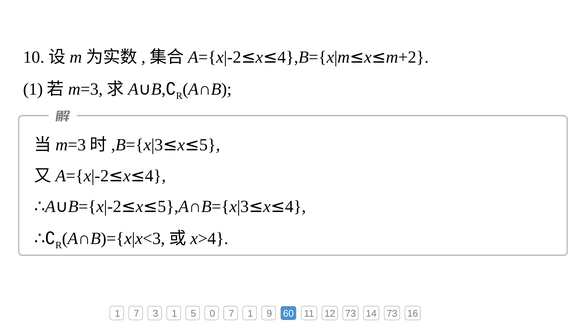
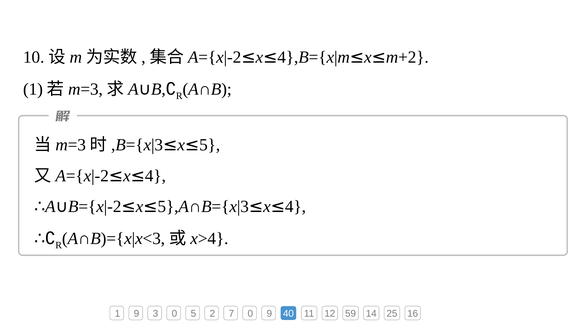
1 7: 7 -> 9 (137, 314)
3 1: 1 -> 0 (174, 314)
0: 0 -> 2 (212, 314)
7 1: 1 -> 0 (250, 314)
60: 60 -> 40 (288, 314)
12 73: 73 -> 59 (351, 314)
14 73: 73 -> 25 (392, 314)
